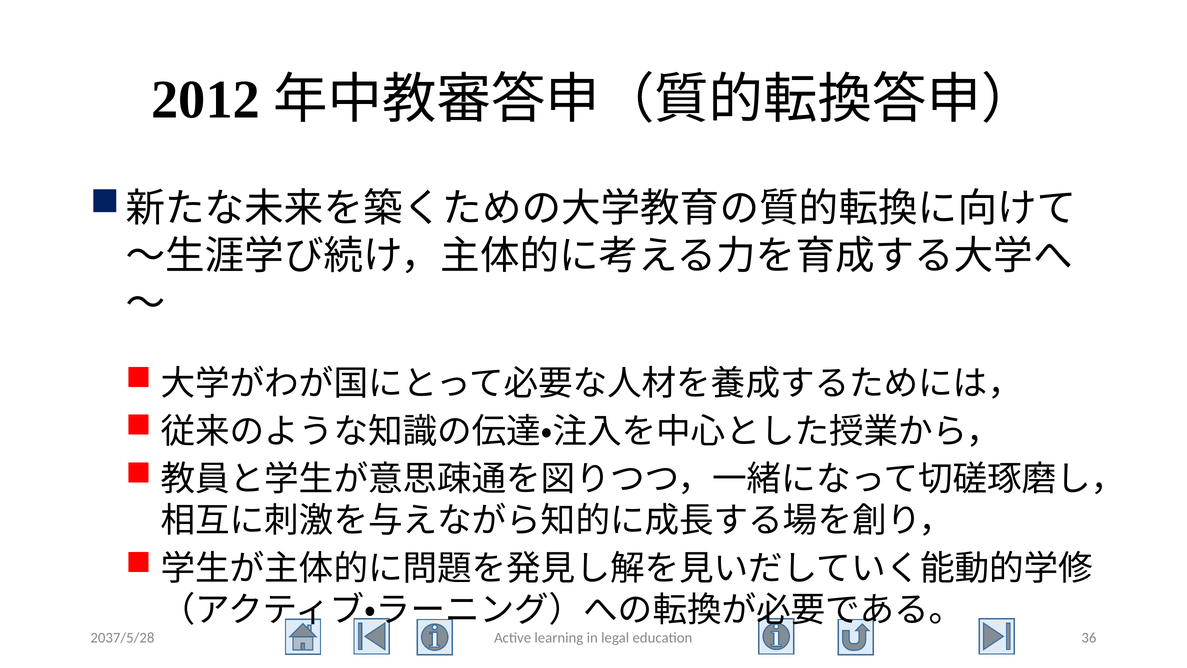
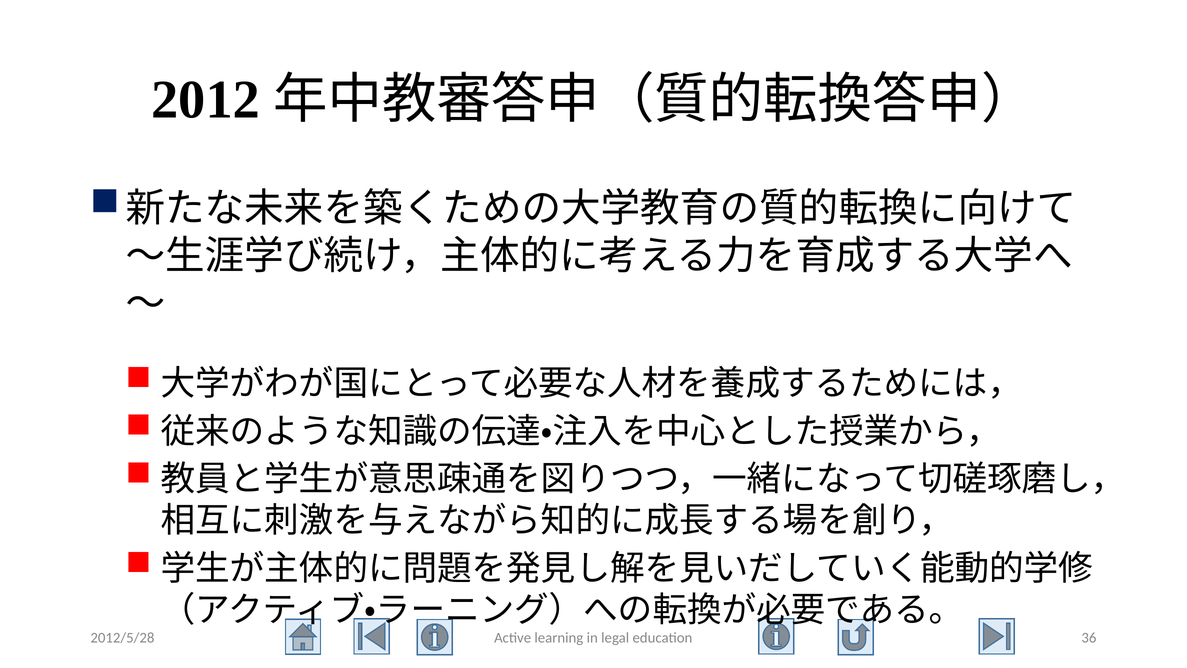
2037/5/28: 2037/5/28 -> 2012/5/28 (122, 638)
